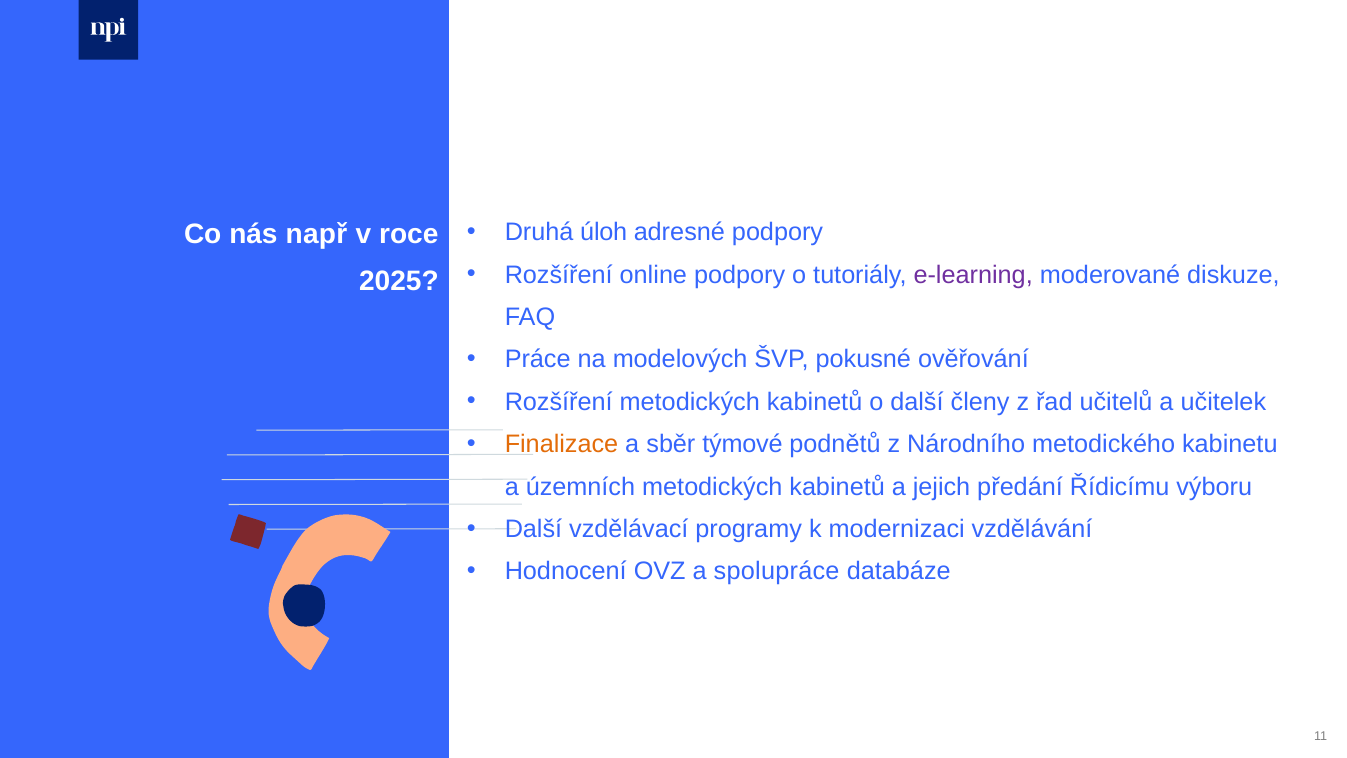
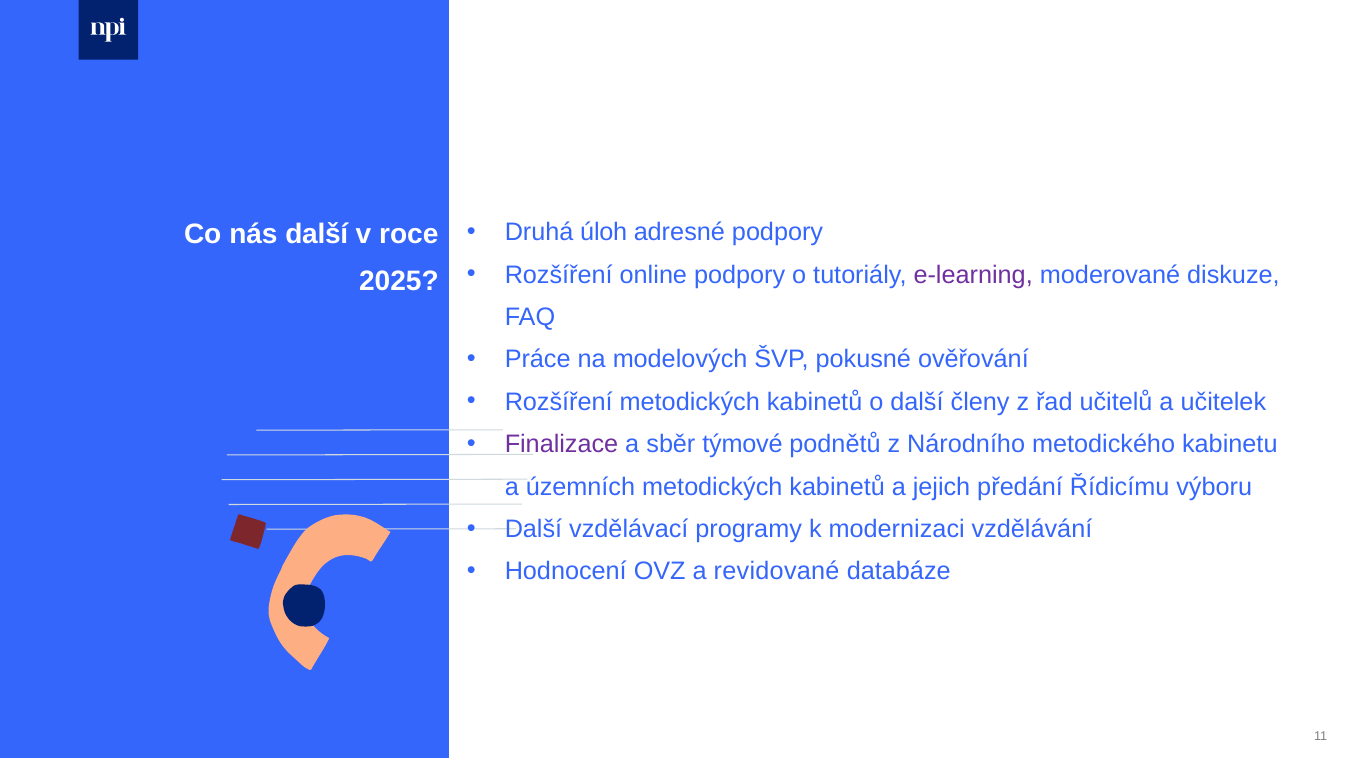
nás např: např -> další (317, 234)
Finalizace colour: orange -> purple (562, 444)
spolupráce: spolupráce -> revidované (777, 571)
